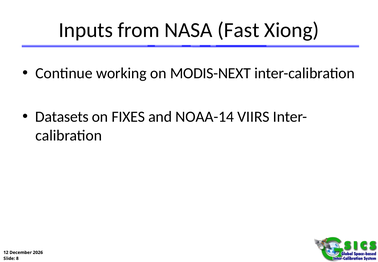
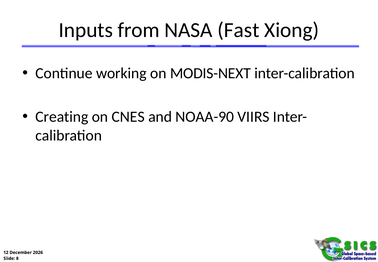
Datasets: Datasets -> Creating (62, 117)
FIXES: FIXES -> CNES (128, 117)
NOAA-14: NOAA-14 -> NOAA-90 (205, 117)
